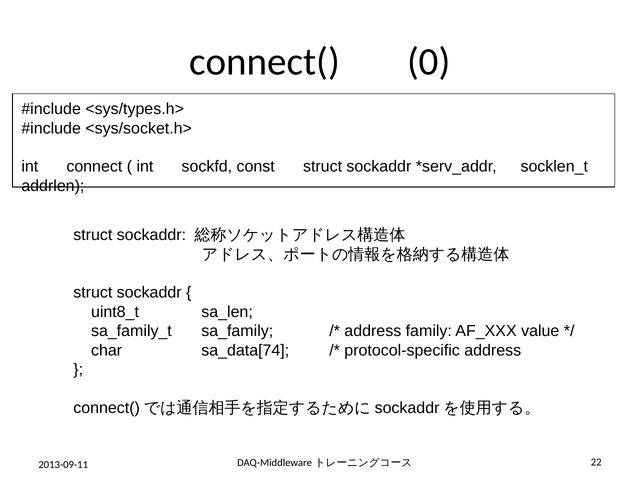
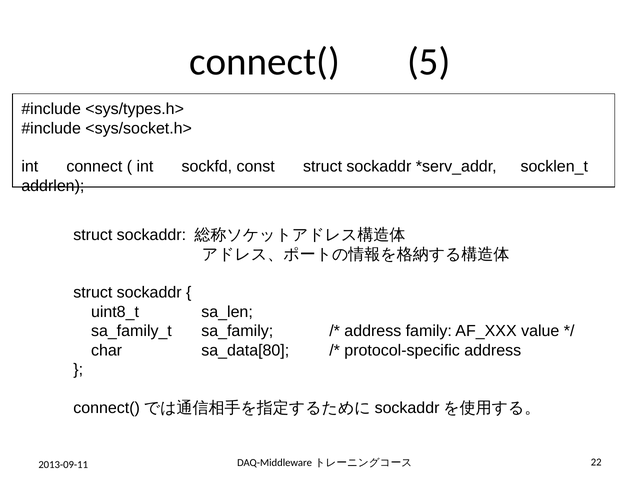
0: 0 -> 5 (429, 62)
sa_data[74: sa_data[74 -> sa_data[80 (245, 350)
